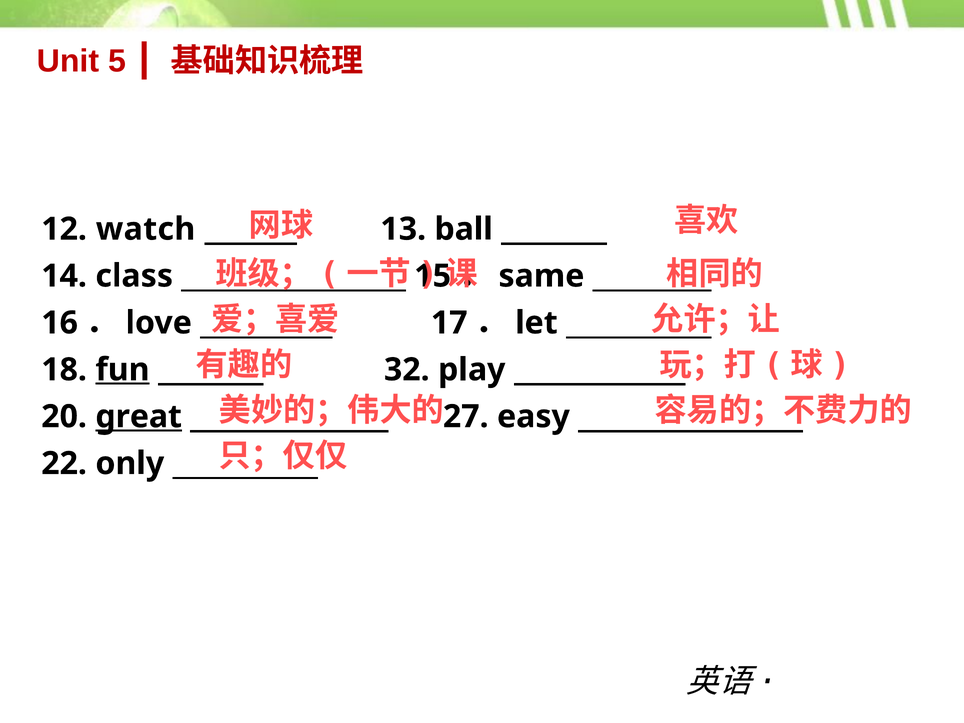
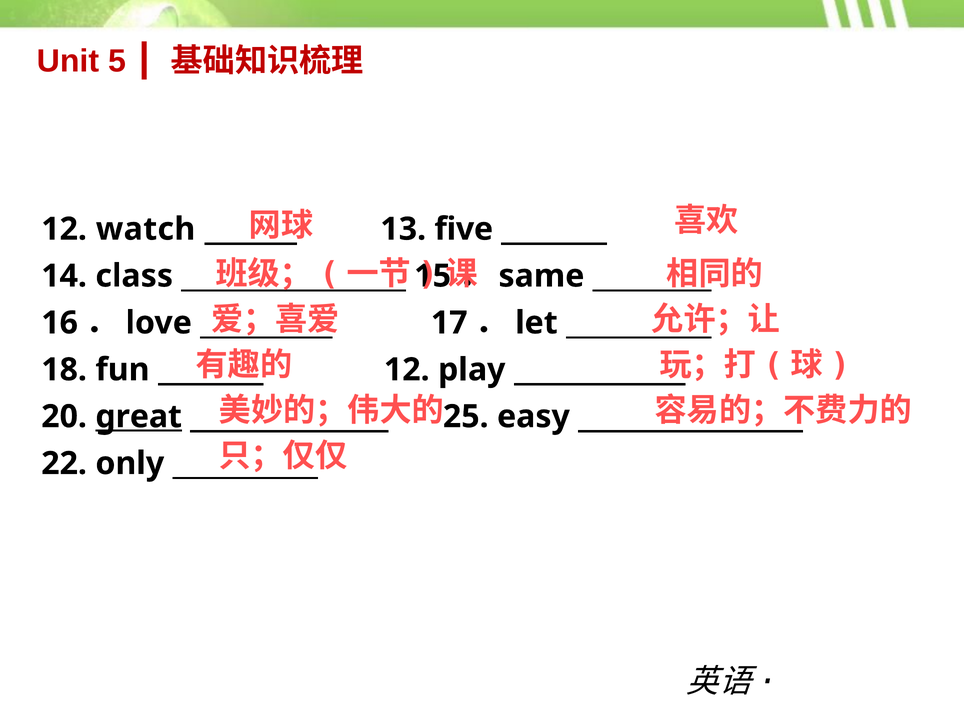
ball: ball -> five (464, 229)
fun underline: present -> none (122, 370)
32: 32 -> 12 (407, 370)
27: 27 -> 25 (466, 417)
